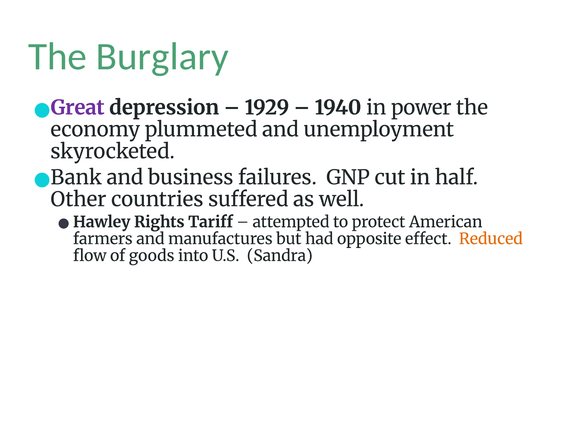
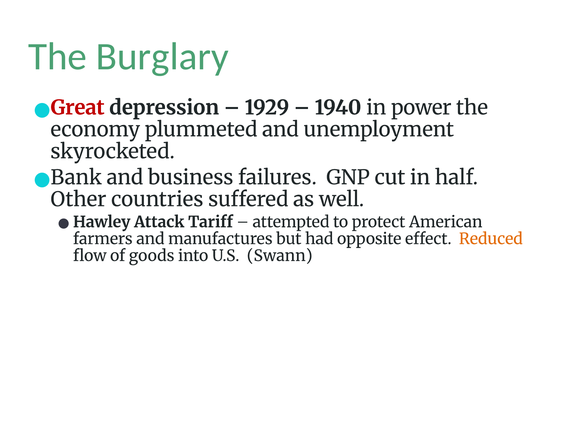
Great colour: purple -> red (78, 108)
Rights: Rights -> Attack (159, 222)
Sandra: Sandra -> Swann (280, 256)
